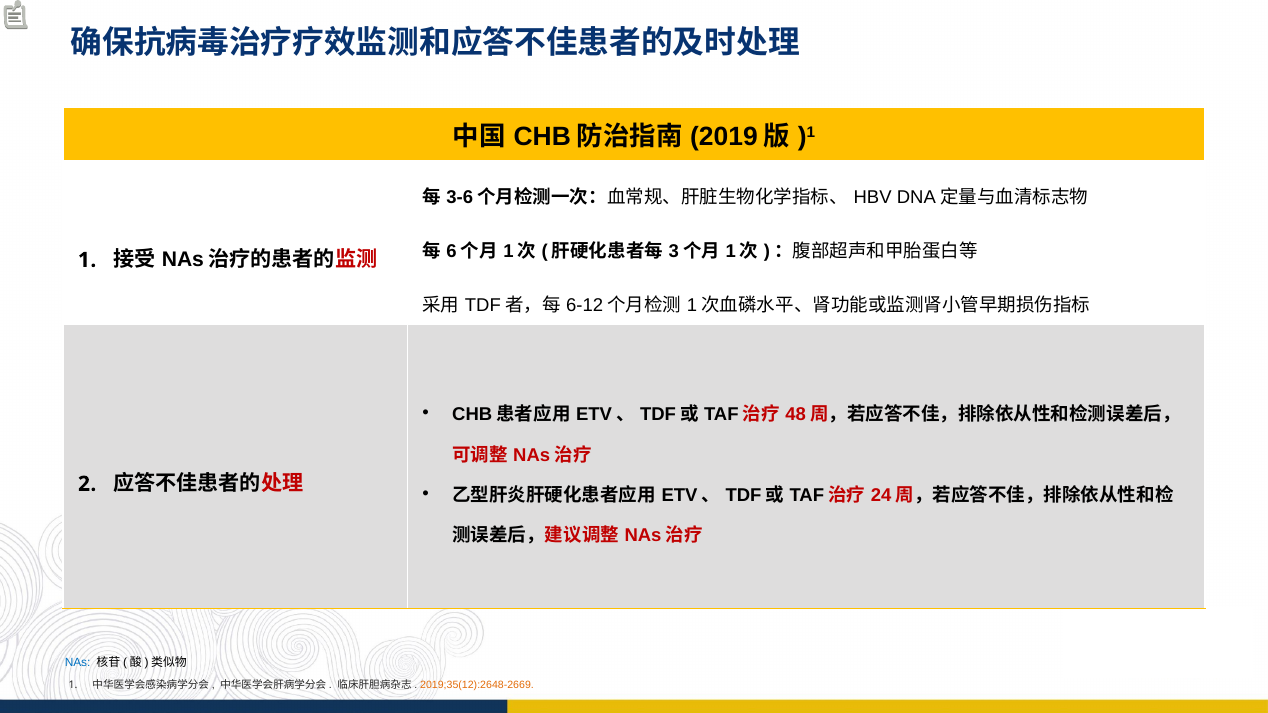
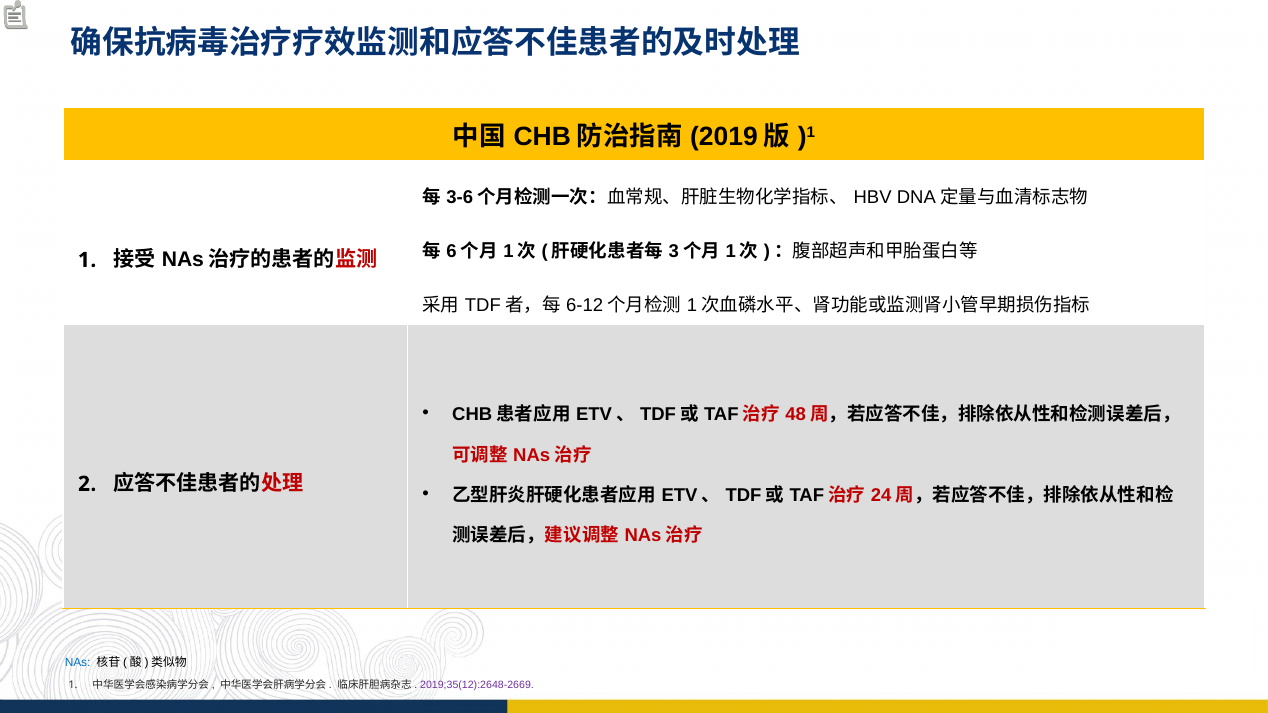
2019;35(12):2648-2669 colour: orange -> purple (477, 686)
